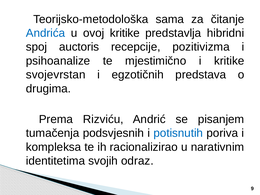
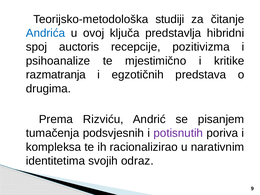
sama: sama -> studiji (170, 19)
ovoj kritike: kritike -> ključa (125, 33)
svojevrstan: svojevrstan -> razmatranja (56, 75)
potisnutih colour: blue -> purple (178, 133)
